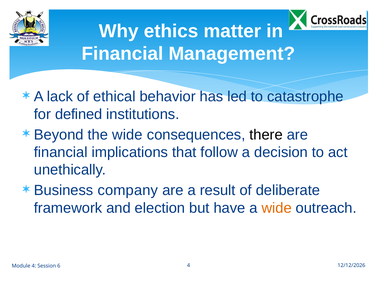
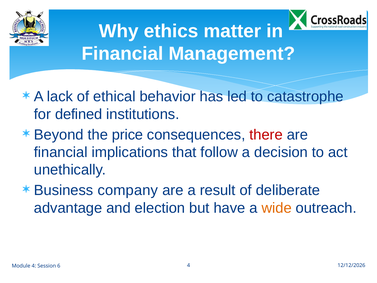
the wide: wide -> price (128, 135)
there colour: black -> red (266, 135)
framework: framework -> advantage (68, 208)
